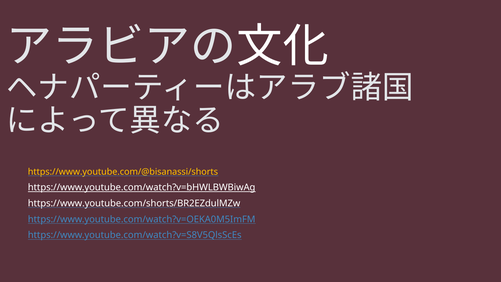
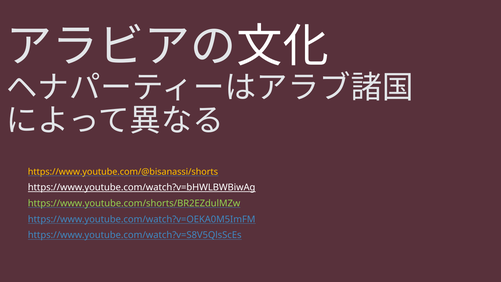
https://www.youtube.com/shorts/BR2EZdulMZw colour: white -> light green (134, 203)
